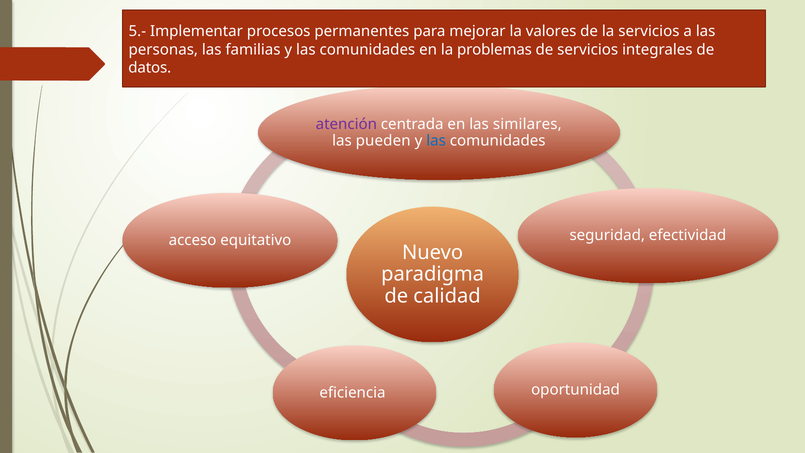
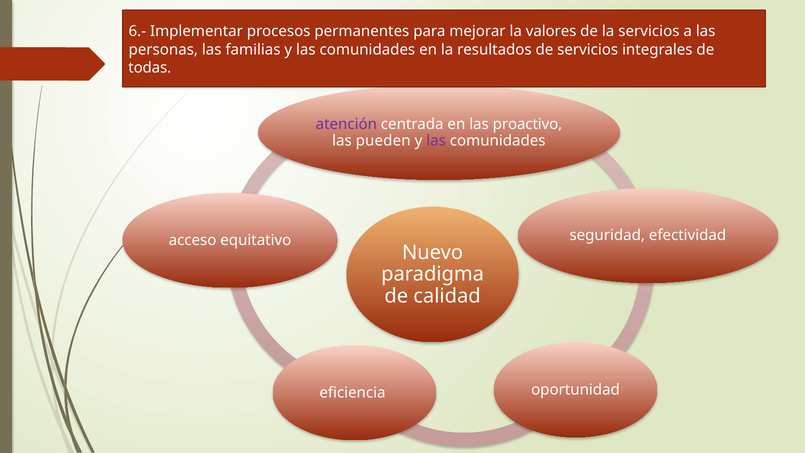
5.-: 5.- -> 6.- (137, 31)
problemas: problemas -> resultados (494, 50)
datos: datos -> todas (150, 68)
similares: similares -> proactivo (527, 124)
las colour: blue -> purple (436, 140)
